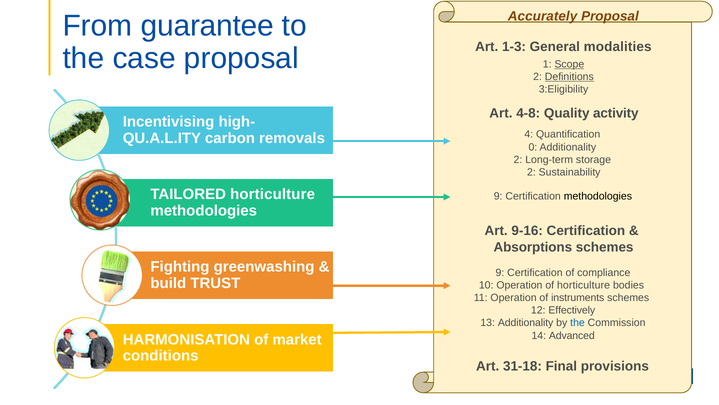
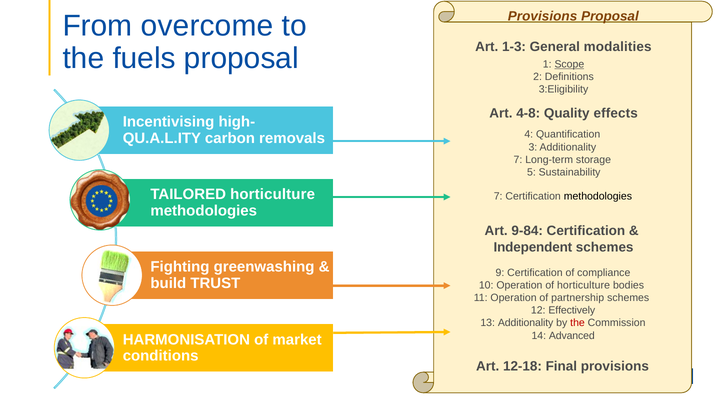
Accurately: Accurately -> Provisions (543, 16)
guarantee: guarantee -> overcome (207, 26)
case: case -> fuels (144, 58)
Definitions underline: present -> none (569, 77)
activity: activity -> effects (616, 113)
0: 0 -> 3 (533, 147)
2: 2 -> 7 (518, 159)
2: 2 -> 5 (531, 172)
9: 9 -> 7 (498, 196)
9-16: 9-16 -> 9-84 (527, 231)
Absorptions: Absorptions -> Independent (533, 247)
instruments: instruments -> partnership (578, 297)
the colour: blue -> red (578, 323)
31-18: 31-18 -> 12-18 (522, 366)
